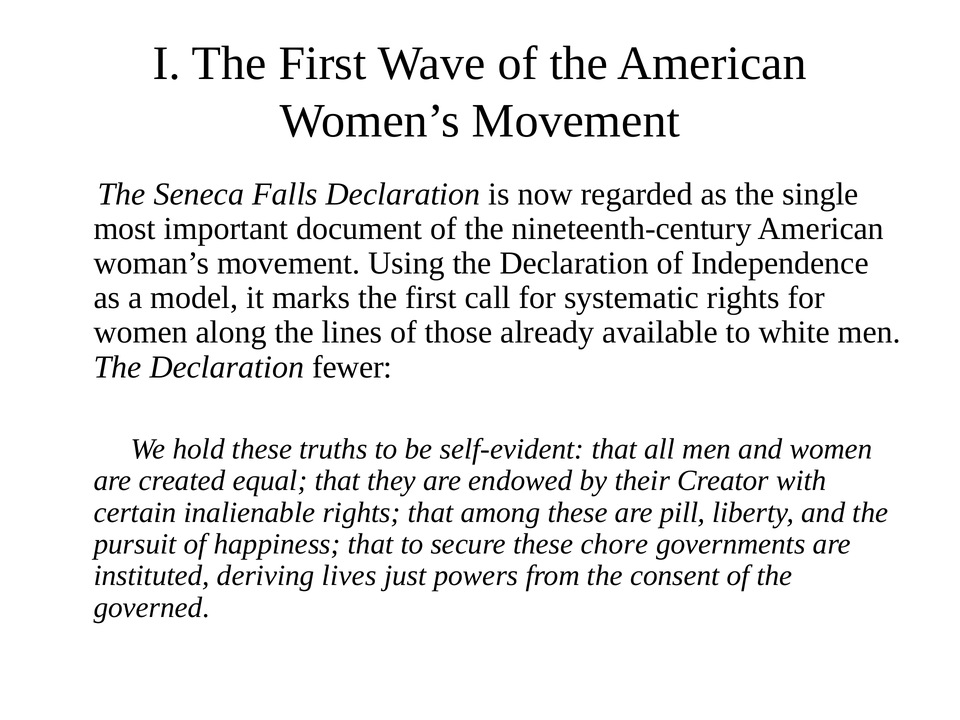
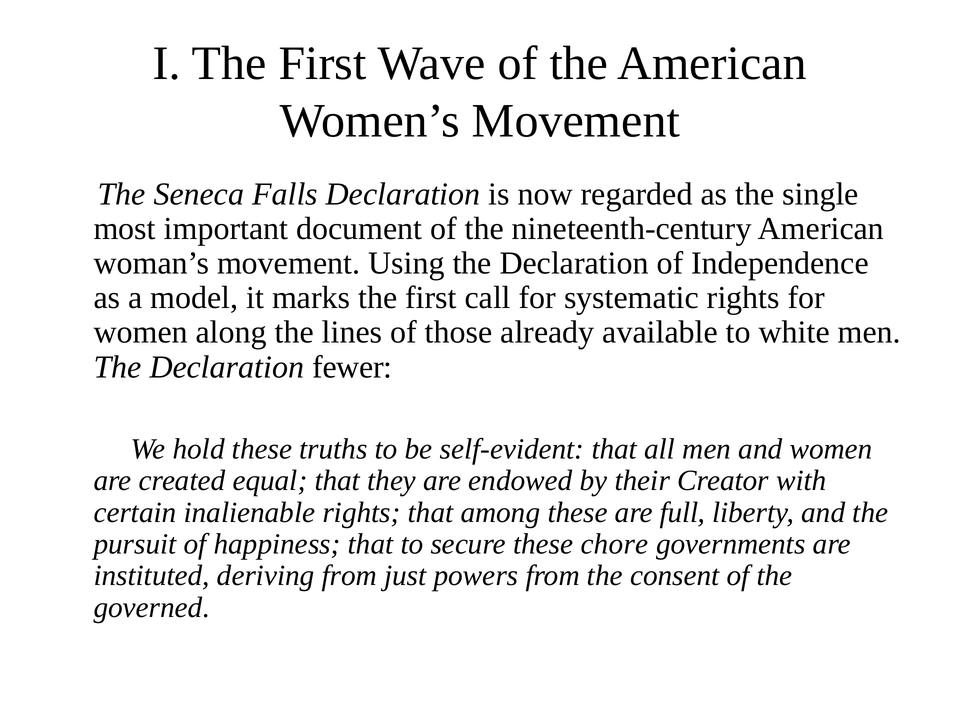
pill: pill -> full (683, 512)
deriving lives: lives -> from (349, 576)
